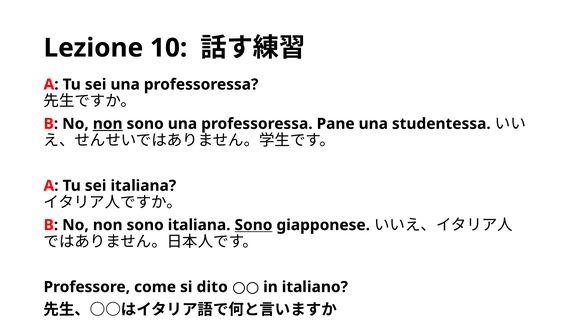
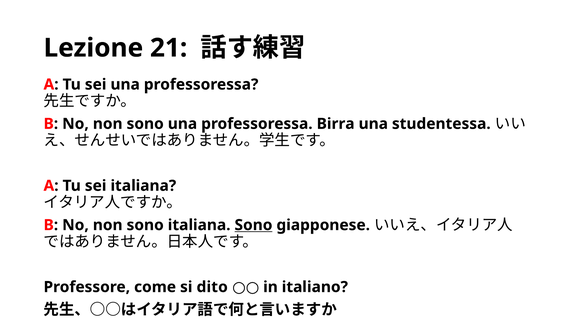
10: 10 -> 21 (169, 48)
non underline: present -> none (108, 124)
Pane: Pane -> Birra (336, 124)
